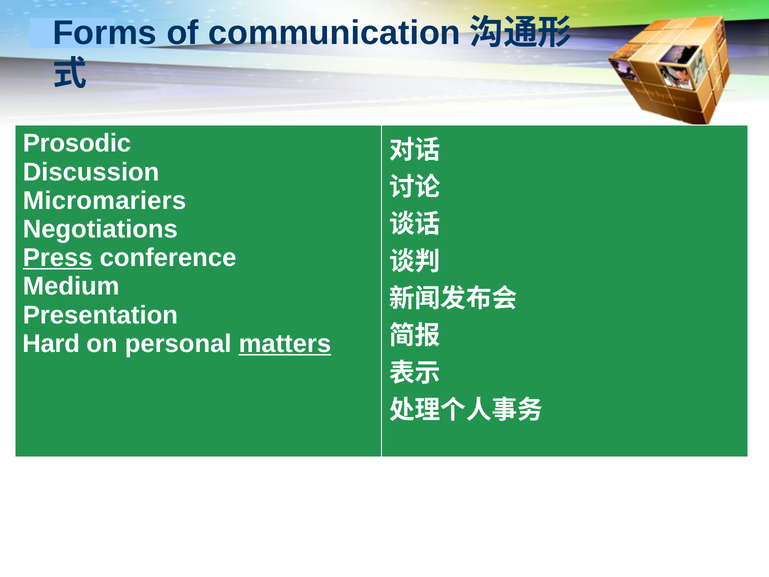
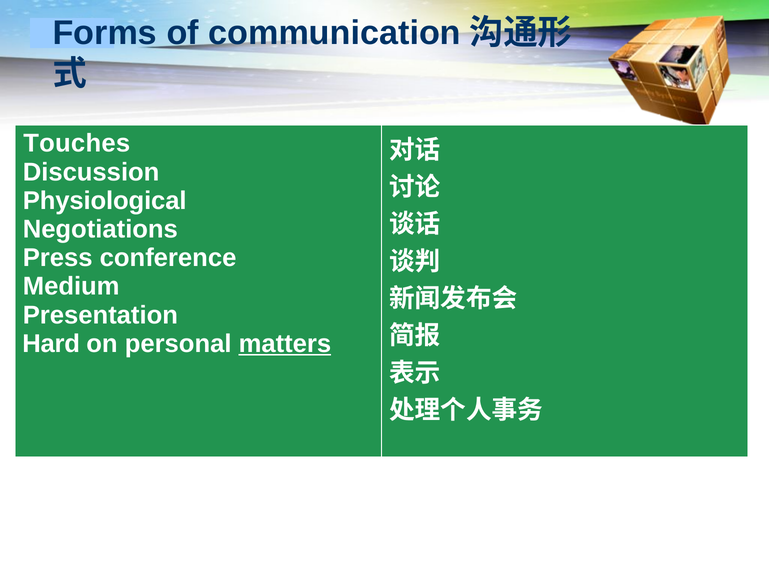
Prosodic: Prosodic -> Touches (77, 143)
Micromariers: Micromariers -> Physiological (105, 201)
Press underline: present -> none (58, 258)
